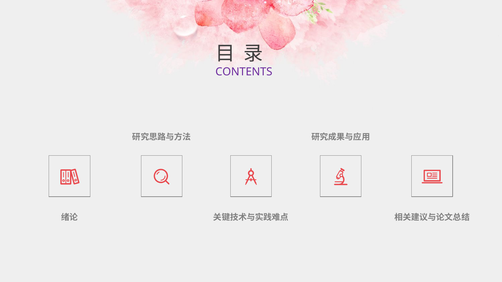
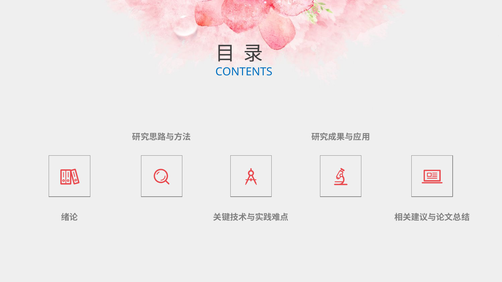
CONTENTS colour: purple -> blue (244, 72)
